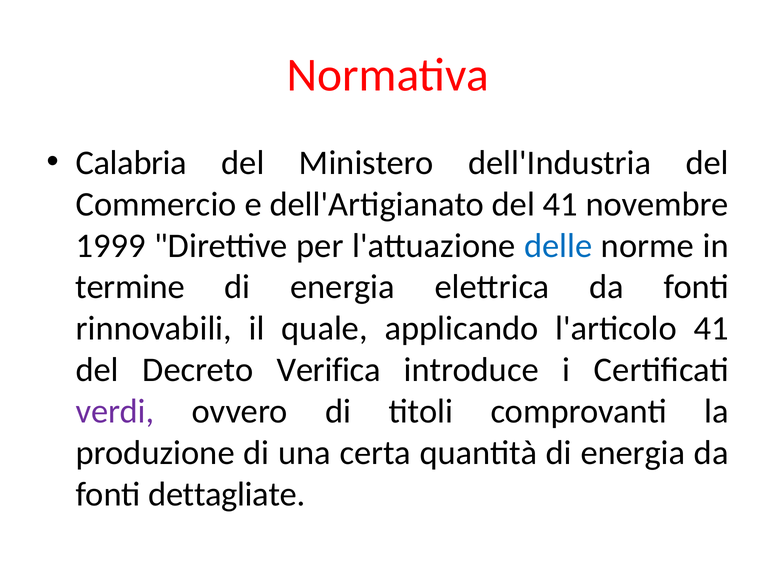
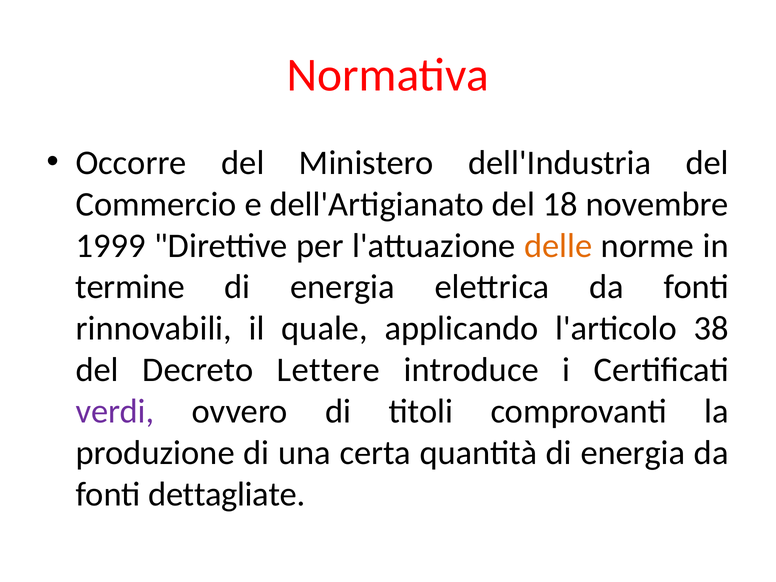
Calabria: Calabria -> Occorre (131, 163)
del 41: 41 -> 18 (560, 204)
delle colour: blue -> orange (558, 246)
l'articolo 41: 41 -> 38 (711, 329)
Verifica: Verifica -> Lettere (328, 370)
